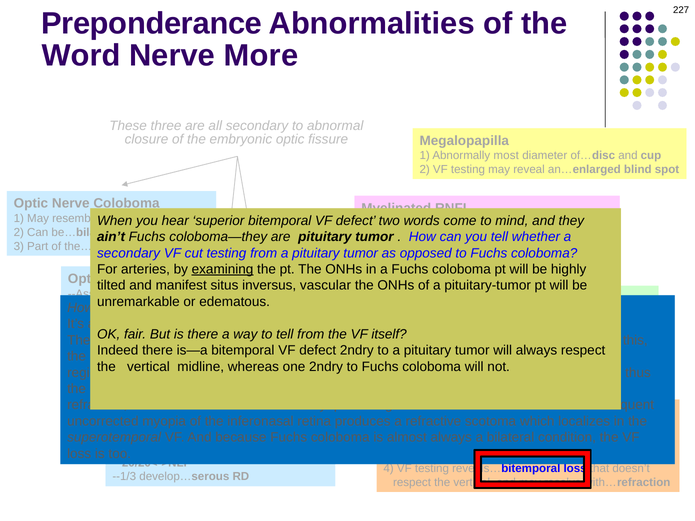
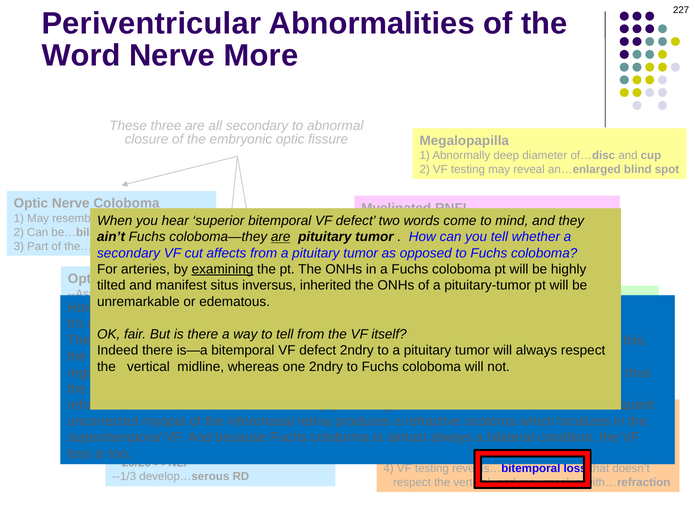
Preponderance: Preponderance -> Periventricular (151, 24)
most: most -> deep (506, 156)
are underline: none -> present (281, 237)
testing: testing -> affects (226, 253)
vascular: vascular -> inherited (326, 286)
